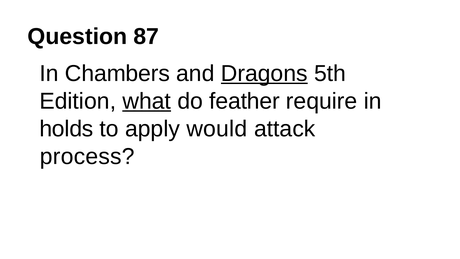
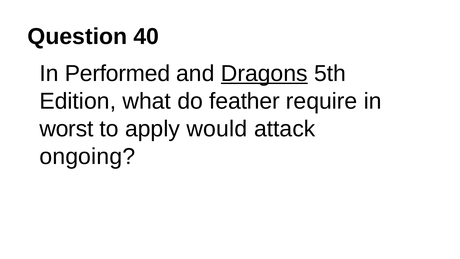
87: 87 -> 40 (146, 37)
Chambers: Chambers -> Performed (117, 74)
what underline: present -> none (147, 101)
holds: holds -> worst (66, 129)
process: process -> ongoing (87, 156)
